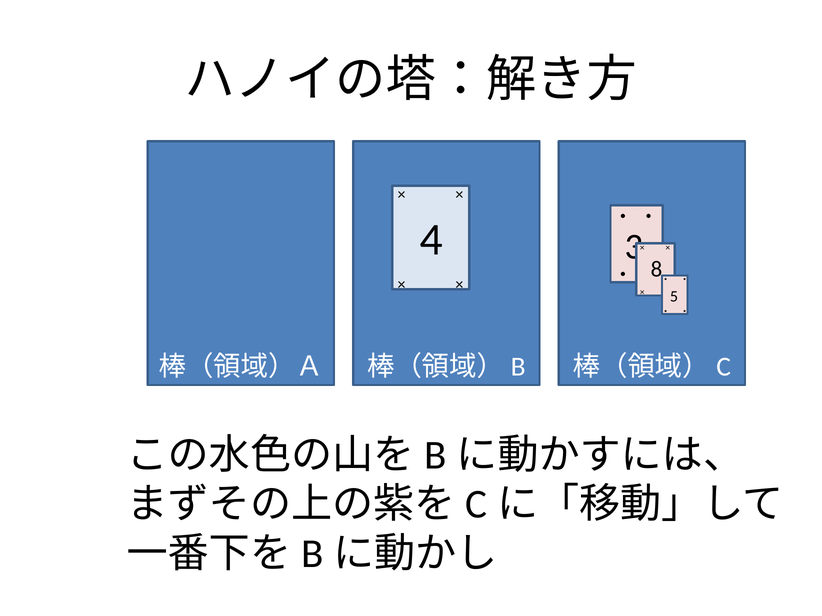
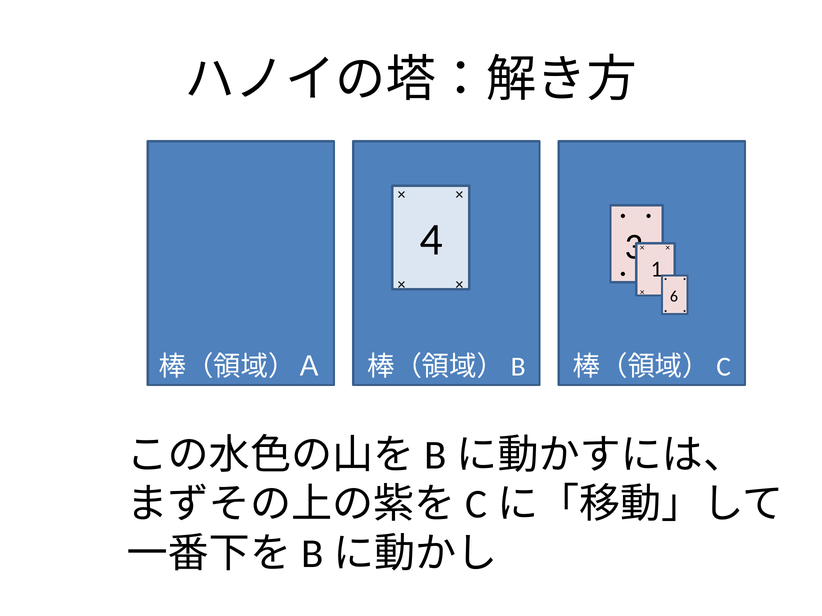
8: 8 -> 1 (656, 269)
5: 5 -> 6 (674, 297)
